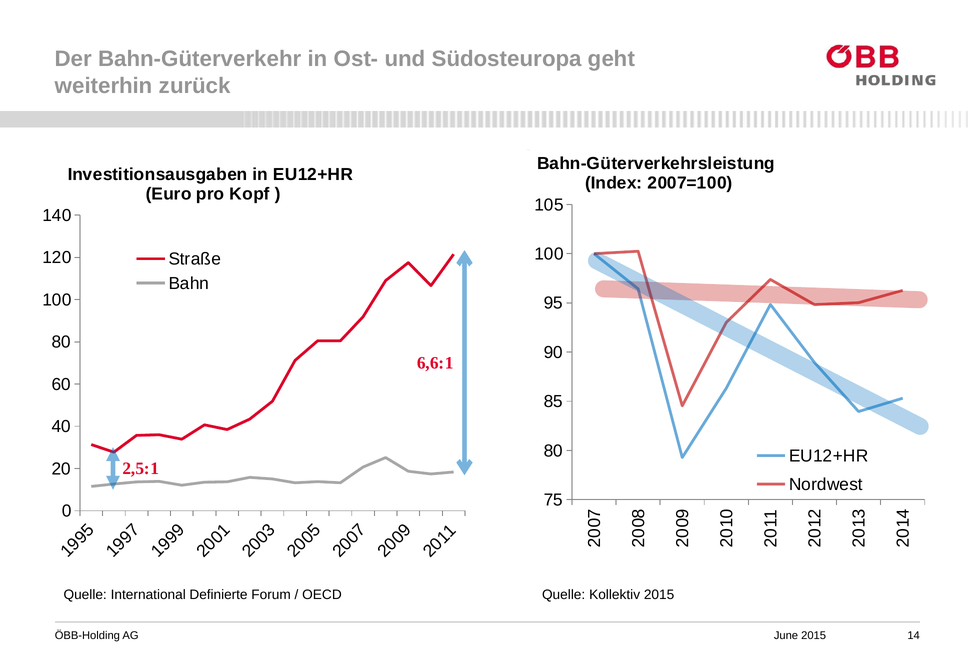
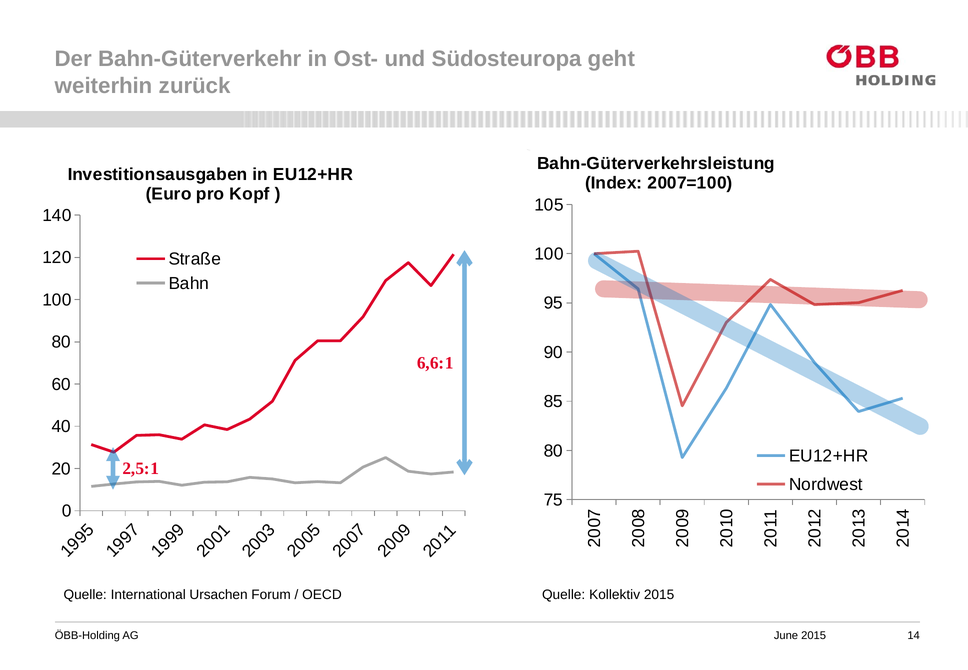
Definierte: Definierte -> Ursachen (219, 595)
